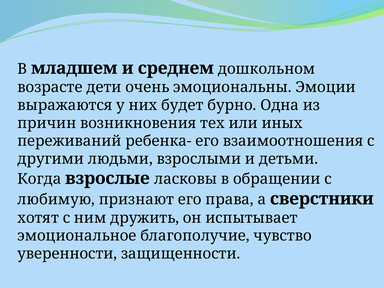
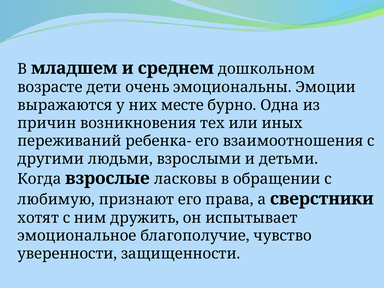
будет: будет -> месте (182, 105)
